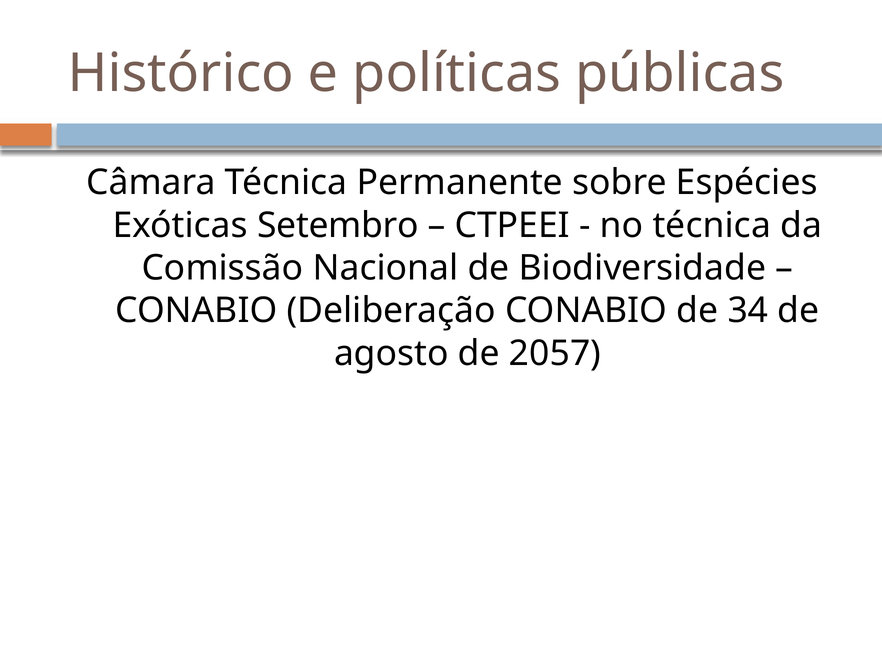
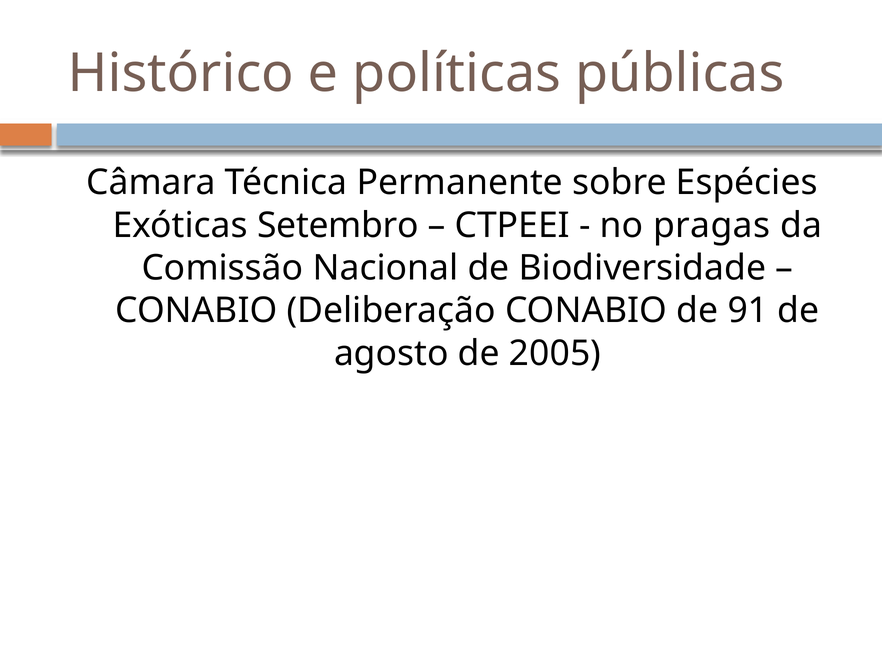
no técnica: técnica -> pragas (712, 225)
34: 34 -> 91 (748, 310)
2057: 2057 -> 2005 (555, 353)
